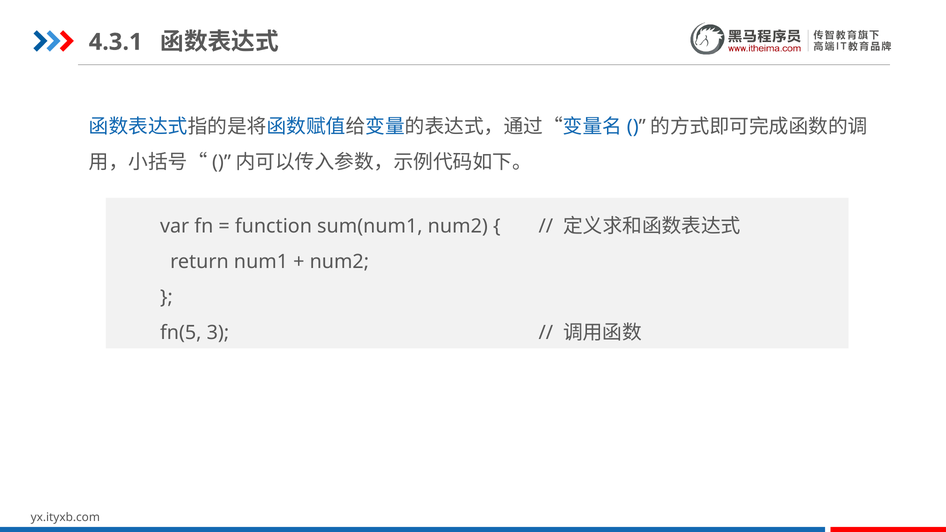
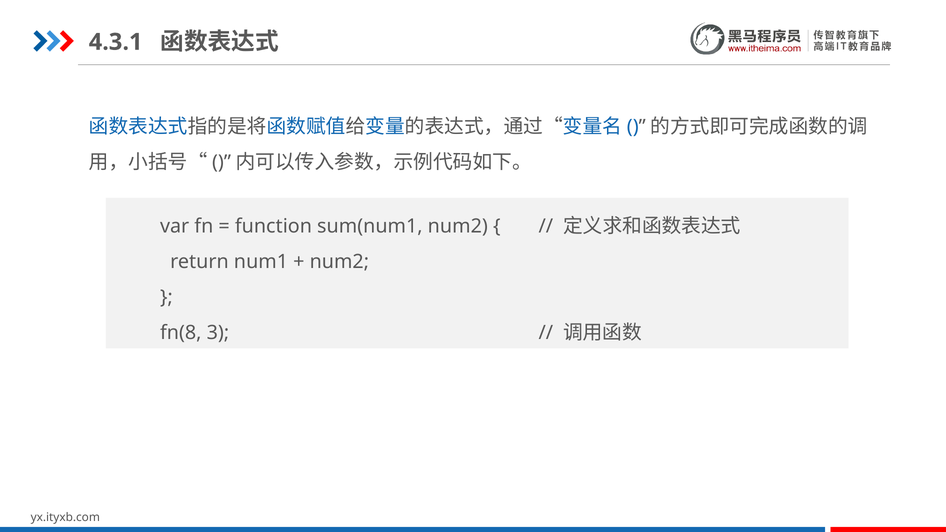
fn(5: fn(5 -> fn(8 (181, 333)
